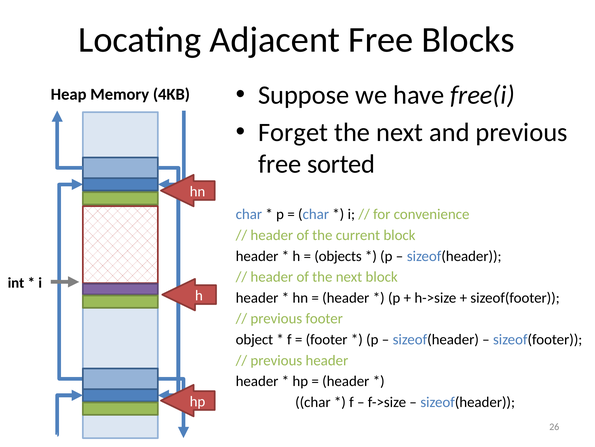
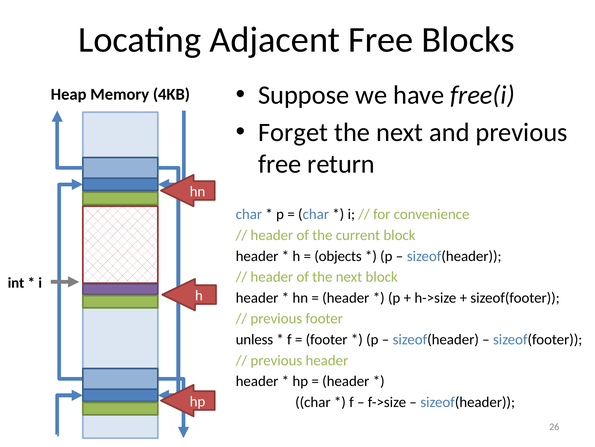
sorted: sorted -> return (341, 164)
object: object -> unless (254, 339)
